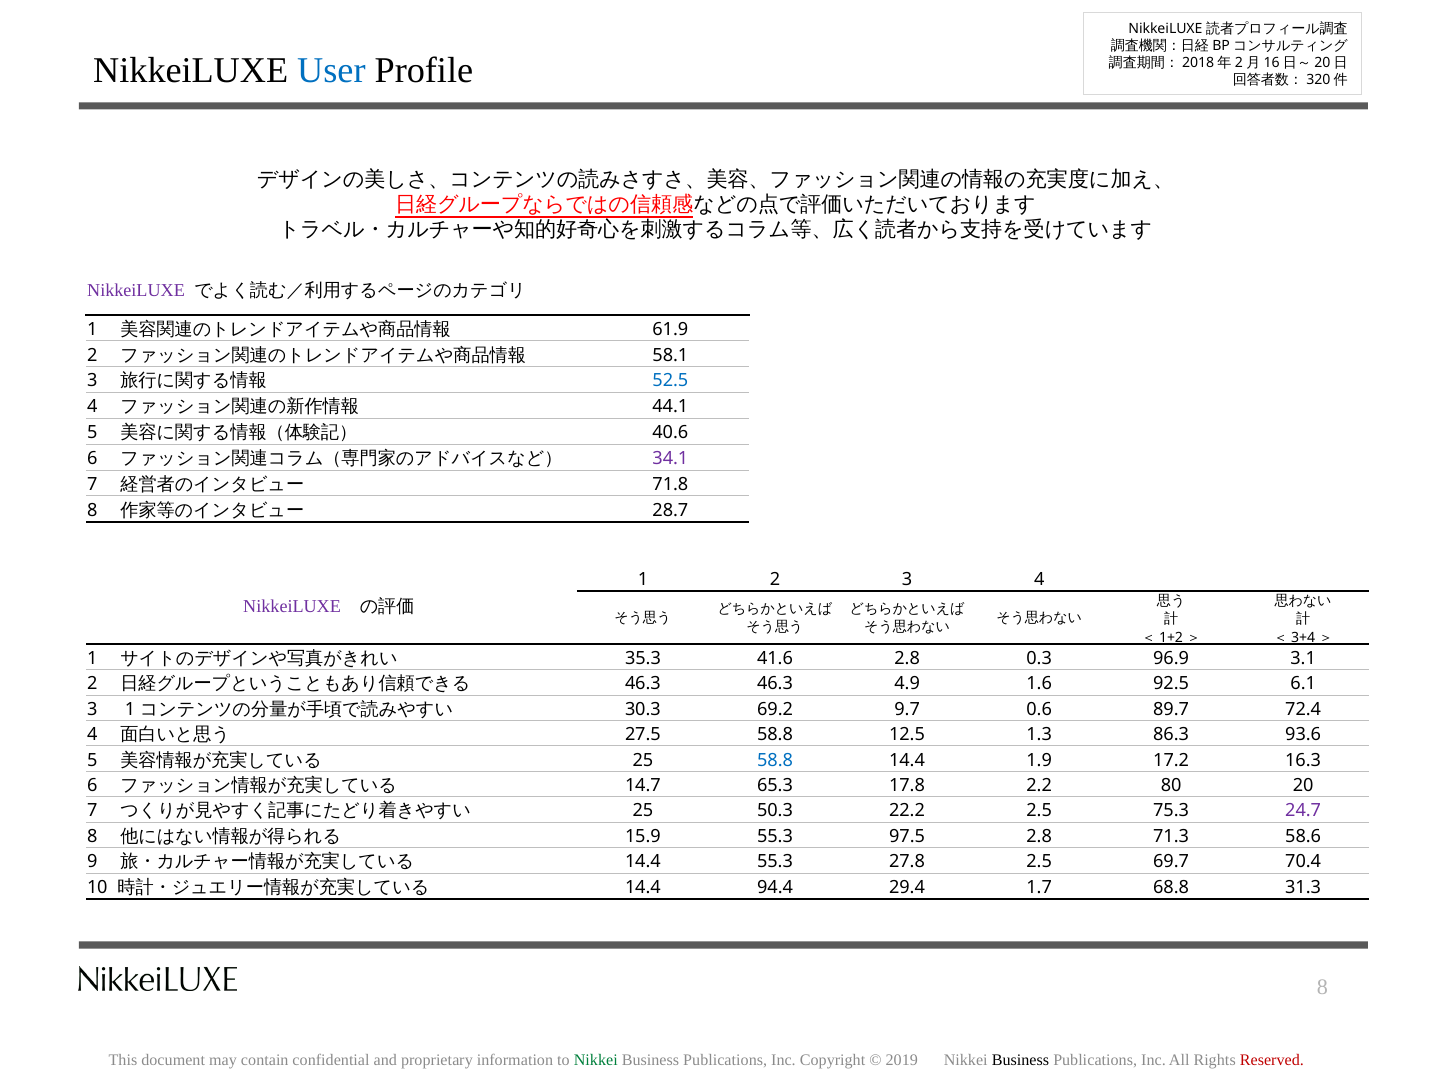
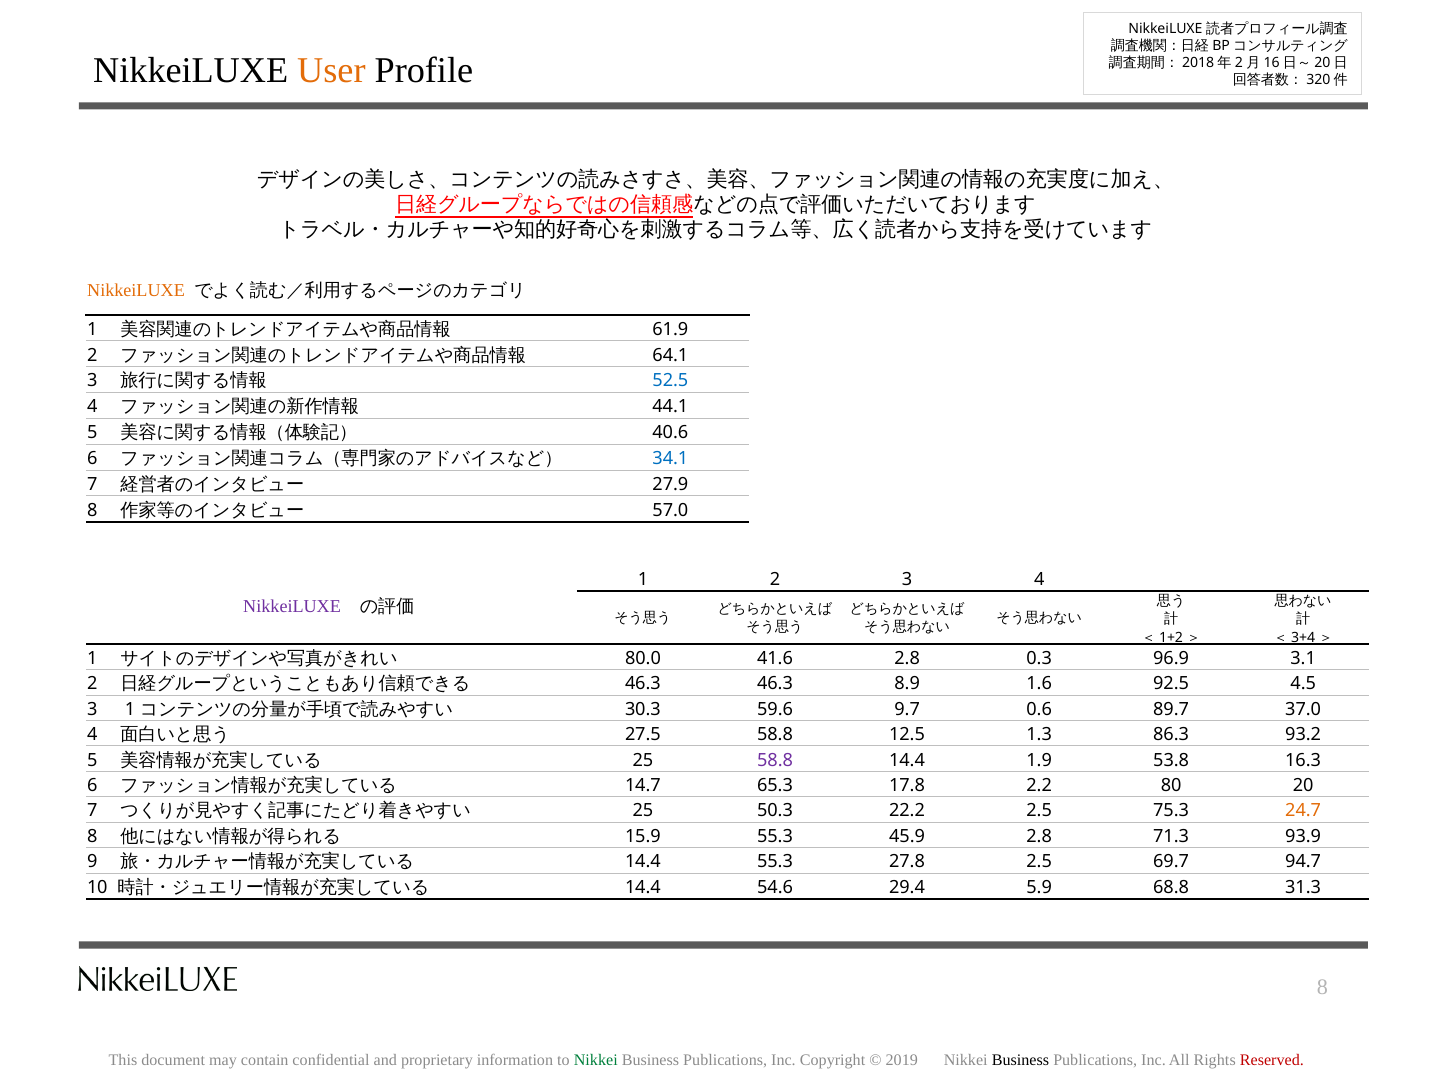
User colour: blue -> orange (331, 70)
NikkeiLUXE colour: purple -> orange (136, 291)
58.1: 58.1 -> 64.1 (670, 355)
34.1 colour: purple -> blue (670, 458)
71.8: 71.8 -> 27.9 (670, 484)
28.7: 28.7 -> 57.0 (670, 510)
35.3: 35.3 -> 80.0 (643, 658)
4.9: 4.9 -> 8.9 (907, 683)
6.1: 6.1 -> 4.5 (1303, 683)
69.2: 69.2 -> 59.6 (775, 709)
72.4: 72.4 -> 37.0 (1303, 709)
93.6: 93.6 -> 93.2 (1303, 734)
58.8 colour: blue -> purple (775, 760)
17.2: 17.2 -> 53.8 (1171, 760)
24.7 colour: purple -> orange (1303, 811)
97.5: 97.5 -> 45.9 (907, 836)
58.6: 58.6 -> 93.9 (1303, 836)
70.4: 70.4 -> 94.7 (1303, 862)
94.4: 94.4 -> 54.6 (775, 887)
1.7: 1.7 -> 5.9 (1039, 887)
